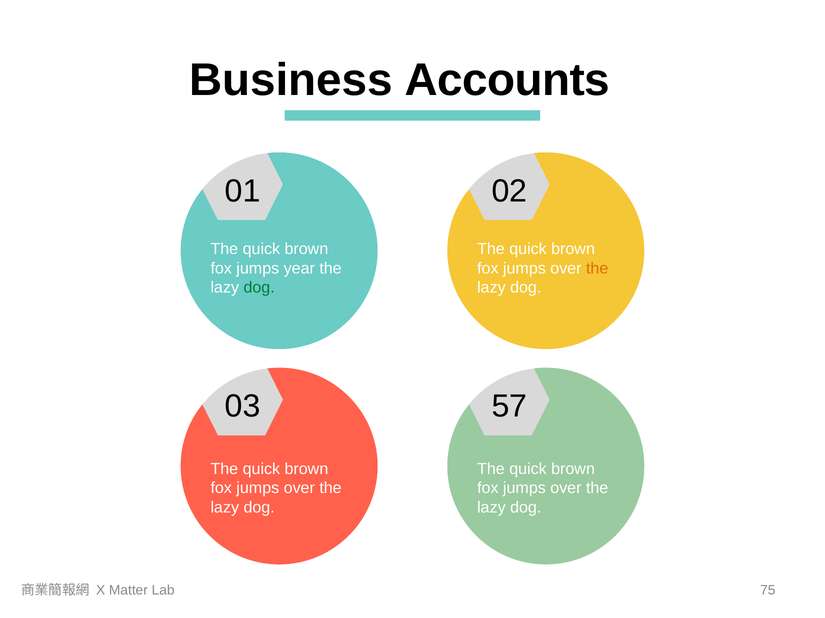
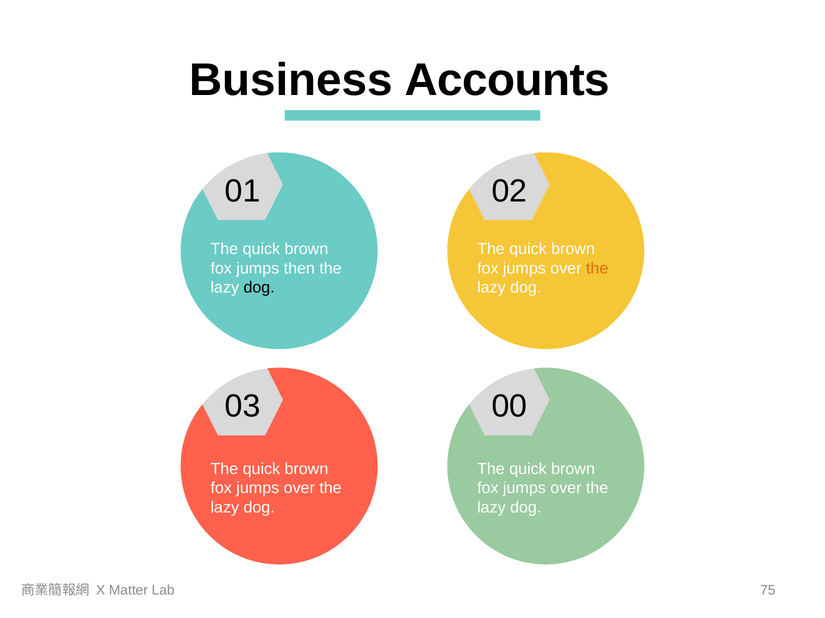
year: year -> then (299, 269)
dog colour: green -> black (259, 288)
57: 57 -> 00 (509, 407)
